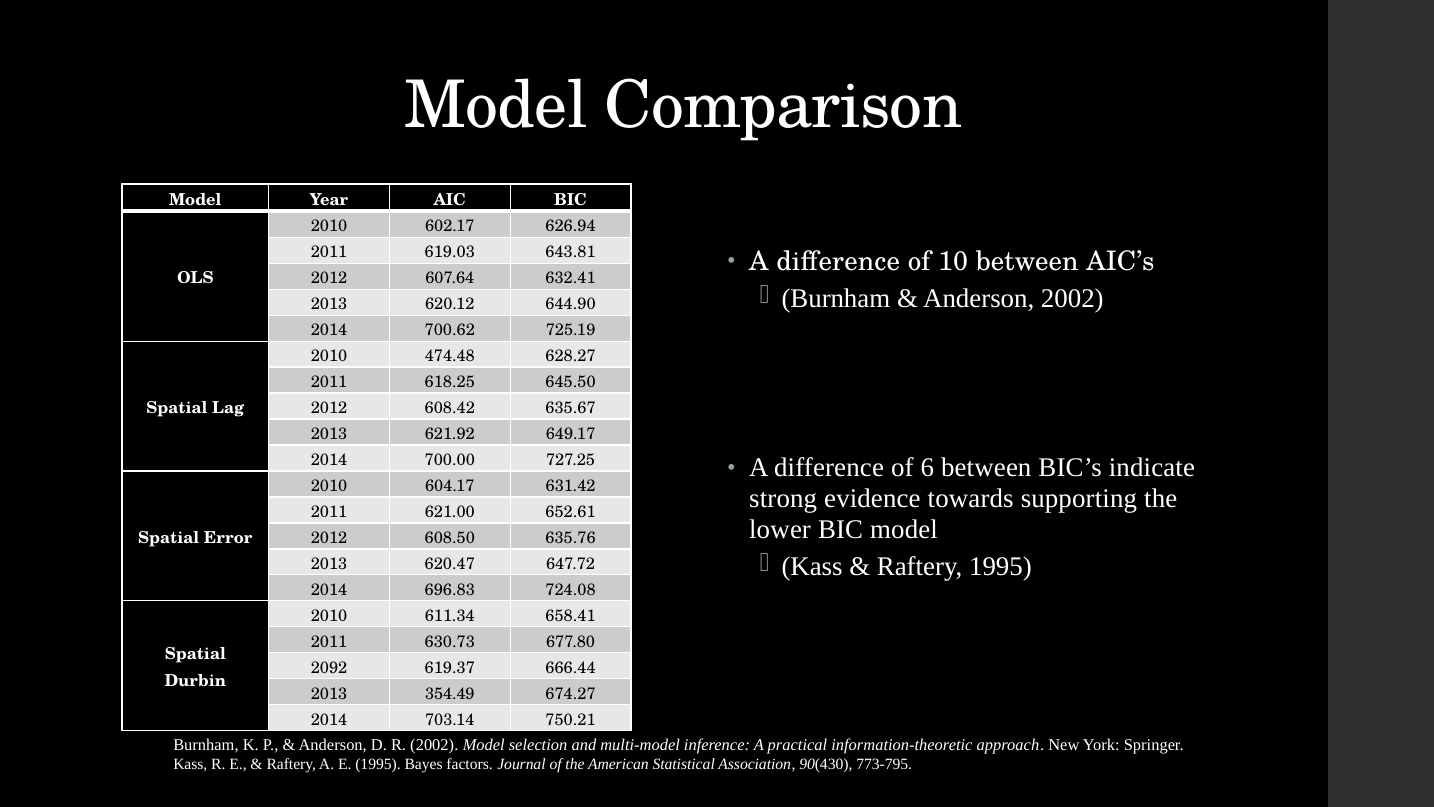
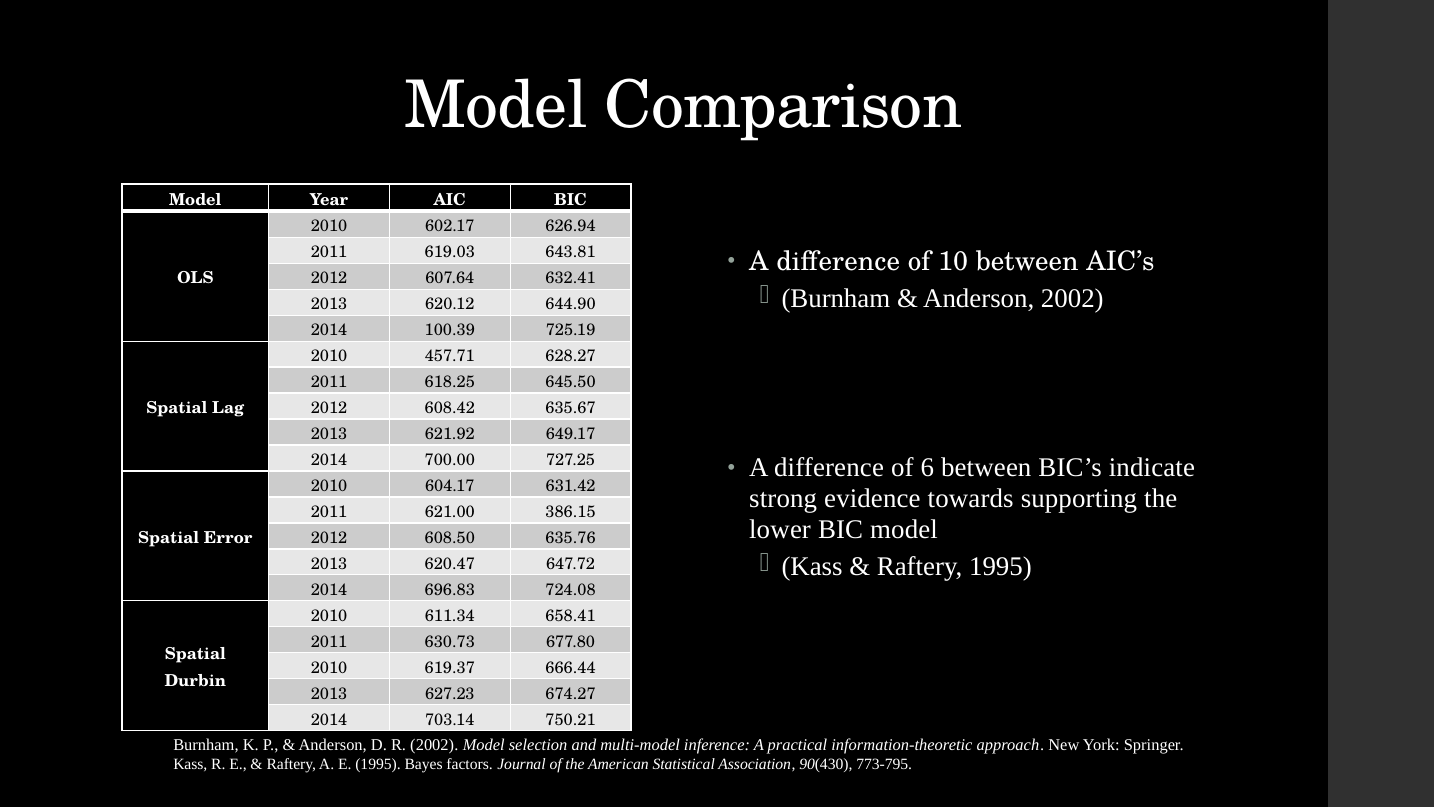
700.62: 700.62 -> 100.39 (450, 330)
474.48: 474.48 -> 457.71 (450, 356)
652.61: 652.61 -> 386.15 (571, 512)
2092: 2092 -> 2010 (329, 667)
354.49: 354.49 -> 627.23 (450, 693)
